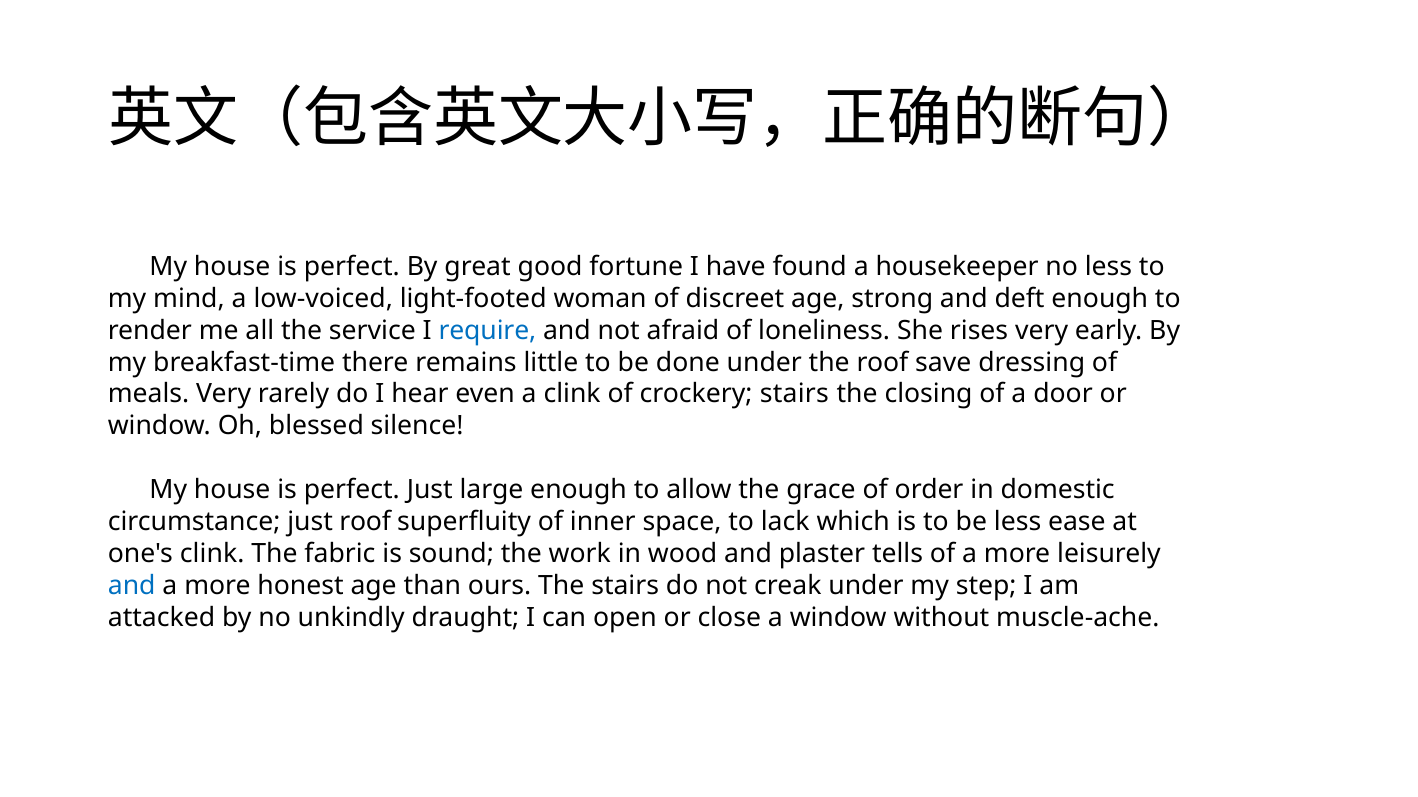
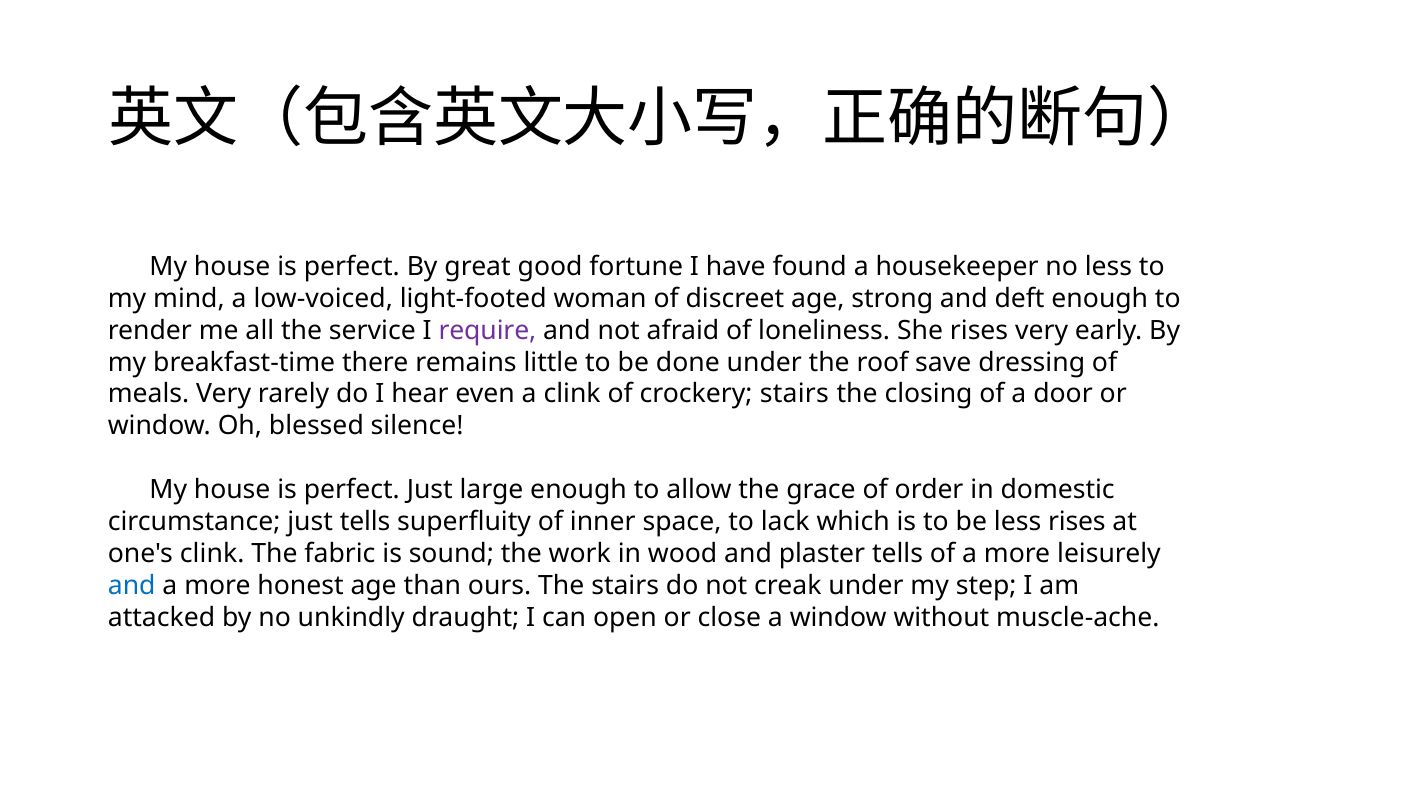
require colour: blue -> purple (487, 331)
just roof: roof -> tells (365, 522)
less ease: ease -> rises (1077, 522)
